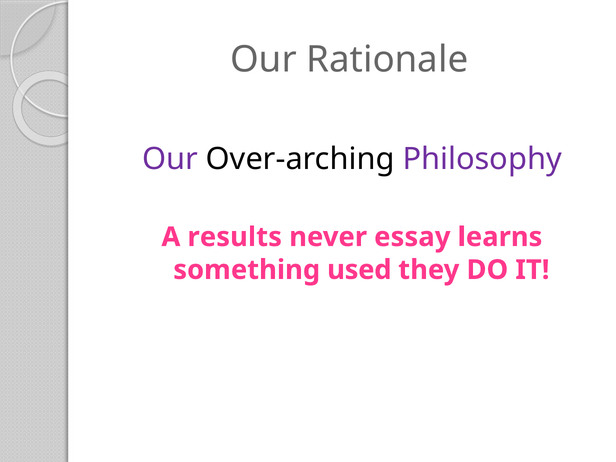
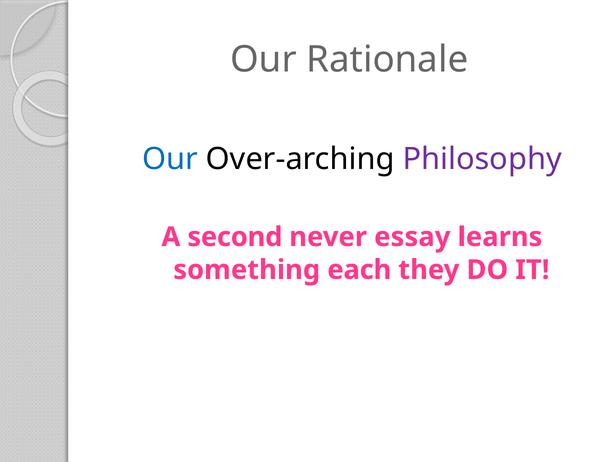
Our colour: purple -> blue (170, 159)
results: results -> second (235, 237)
used: used -> each (359, 270)
